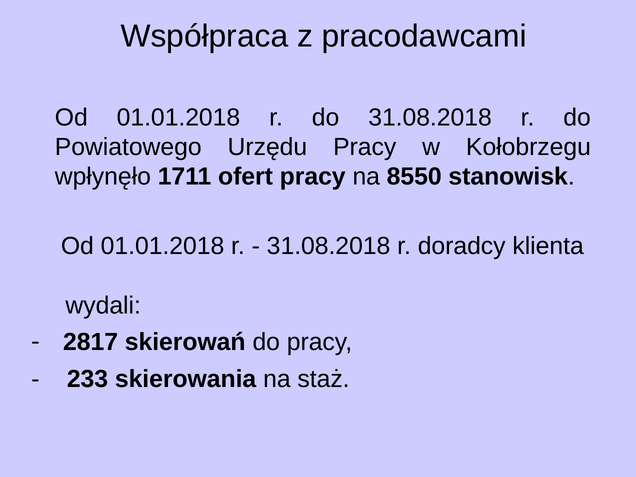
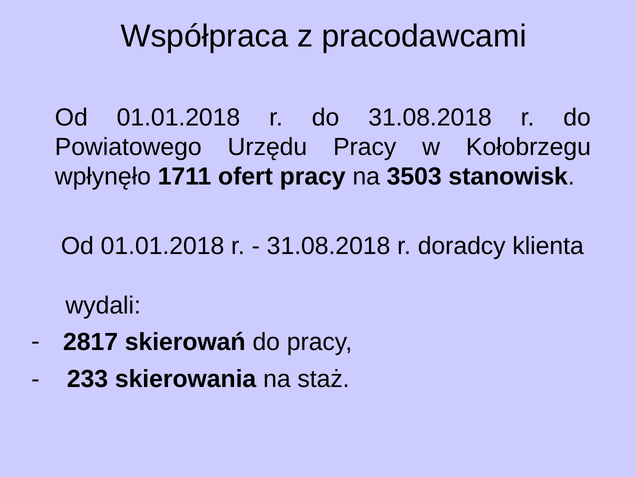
8550: 8550 -> 3503 (414, 177)
